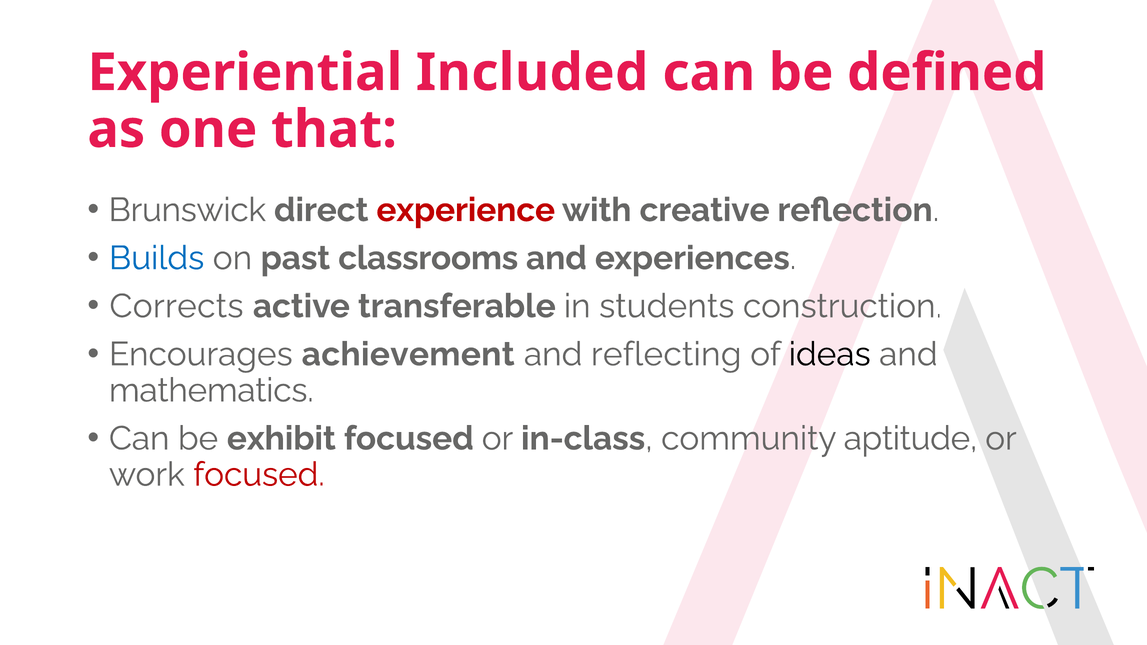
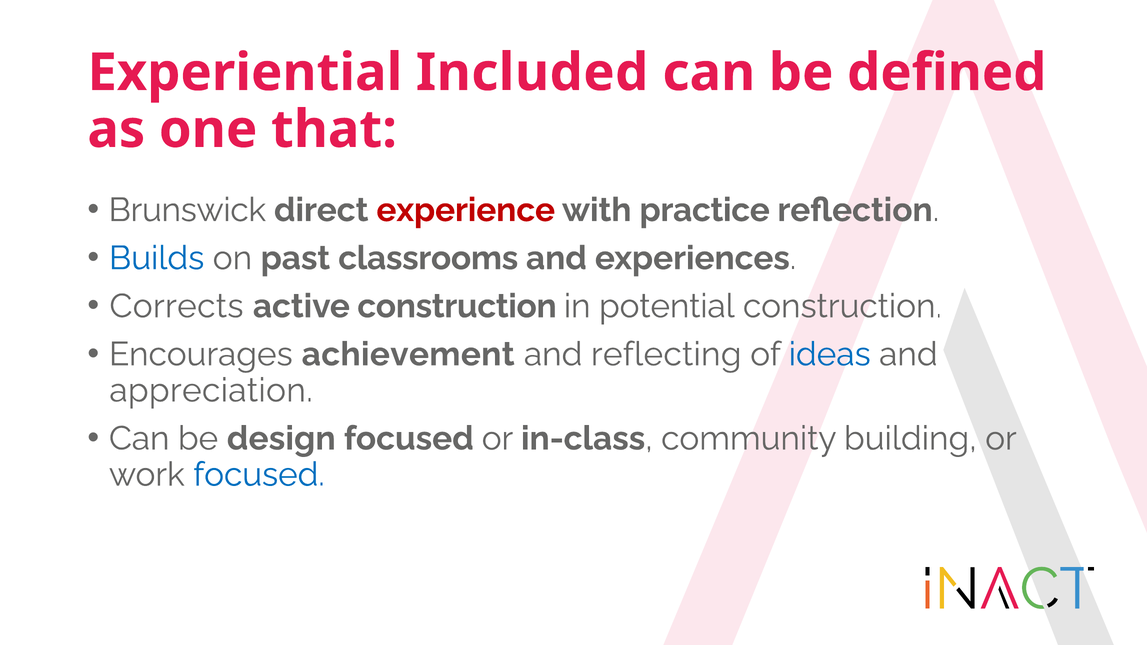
creative: creative -> practice (705, 210)
active transferable: transferable -> construction (457, 306)
students: students -> potential (667, 306)
ideas colour: black -> blue (830, 354)
mathematics: mathematics -> appreciation (211, 391)
exhibit: exhibit -> design (281, 439)
aptitude: aptitude -> building (910, 439)
focused colour: red -> blue (259, 475)
